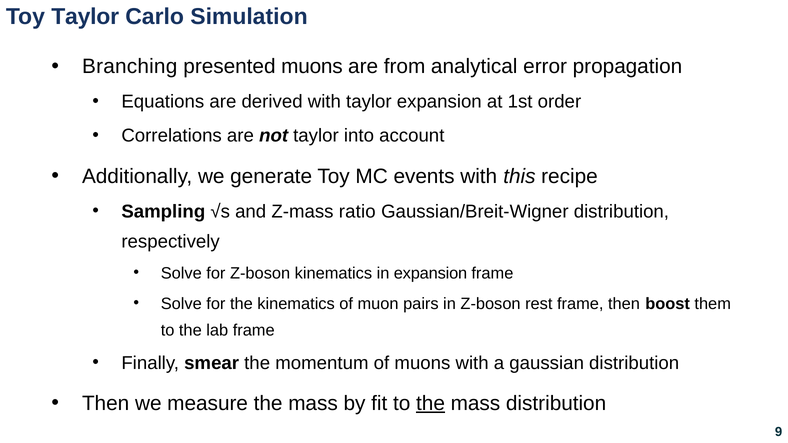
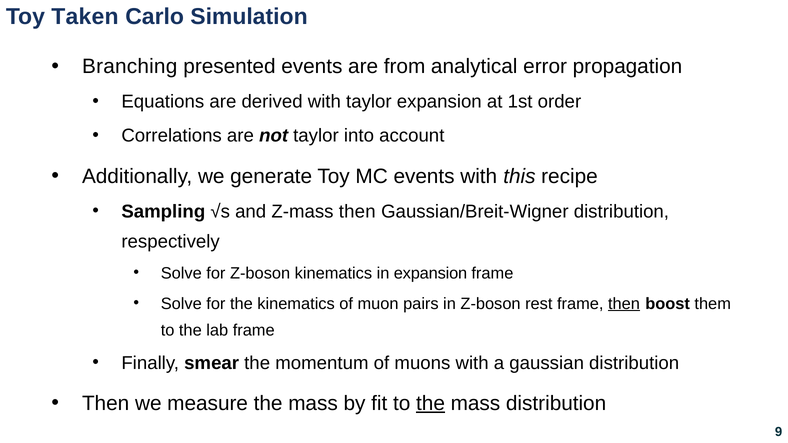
Toy Taylor: Taylor -> Taken (85, 17)
presented muons: muons -> events (312, 67)
Z-mass ratio: ratio -> then (357, 211)
then underline: none -> present (624, 304)
